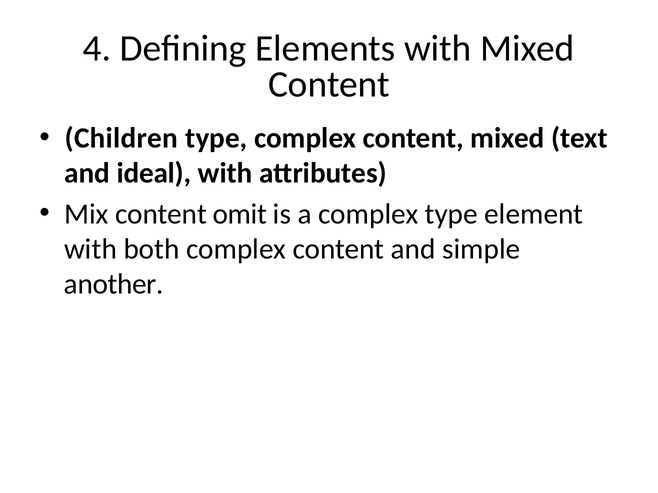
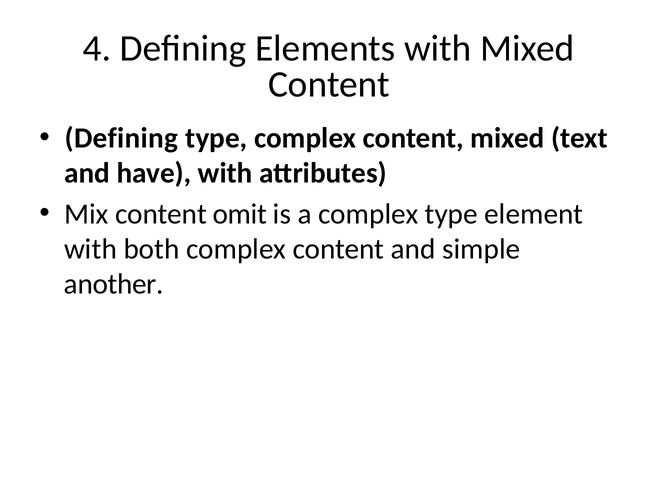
Children: Children -> Defining (121, 138)
ideal: ideal -> have (154, 173)
